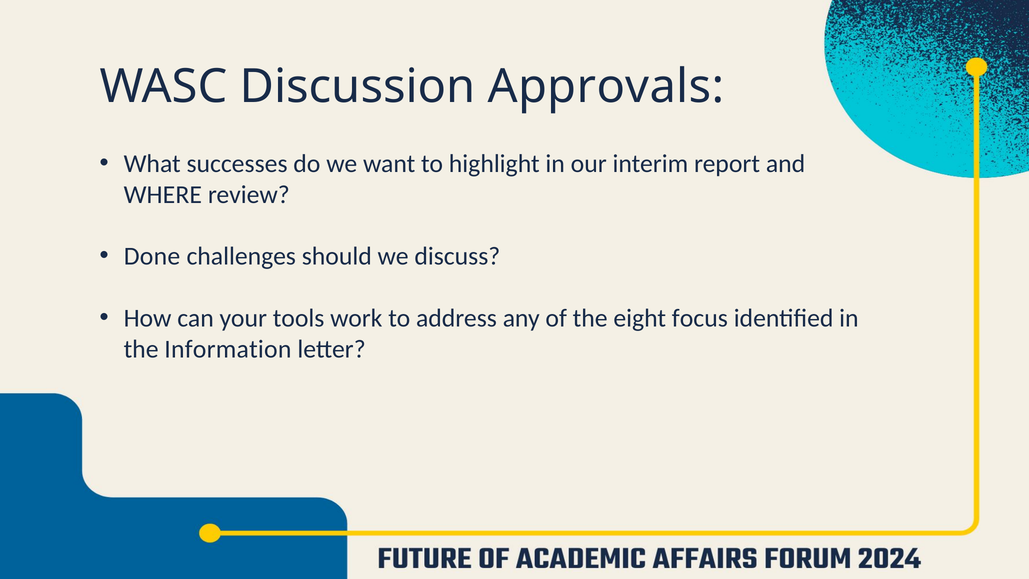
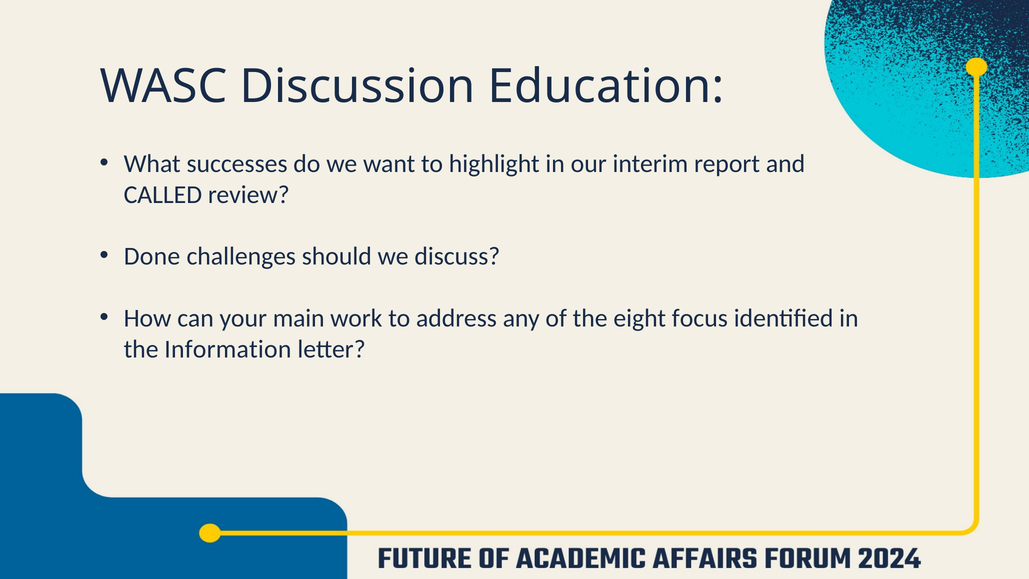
Approvals: Approvals -> Education (606, 86)
WHERE: WHERE -> CALLED (163, 195)
tools: tools -> main (299, 318)
